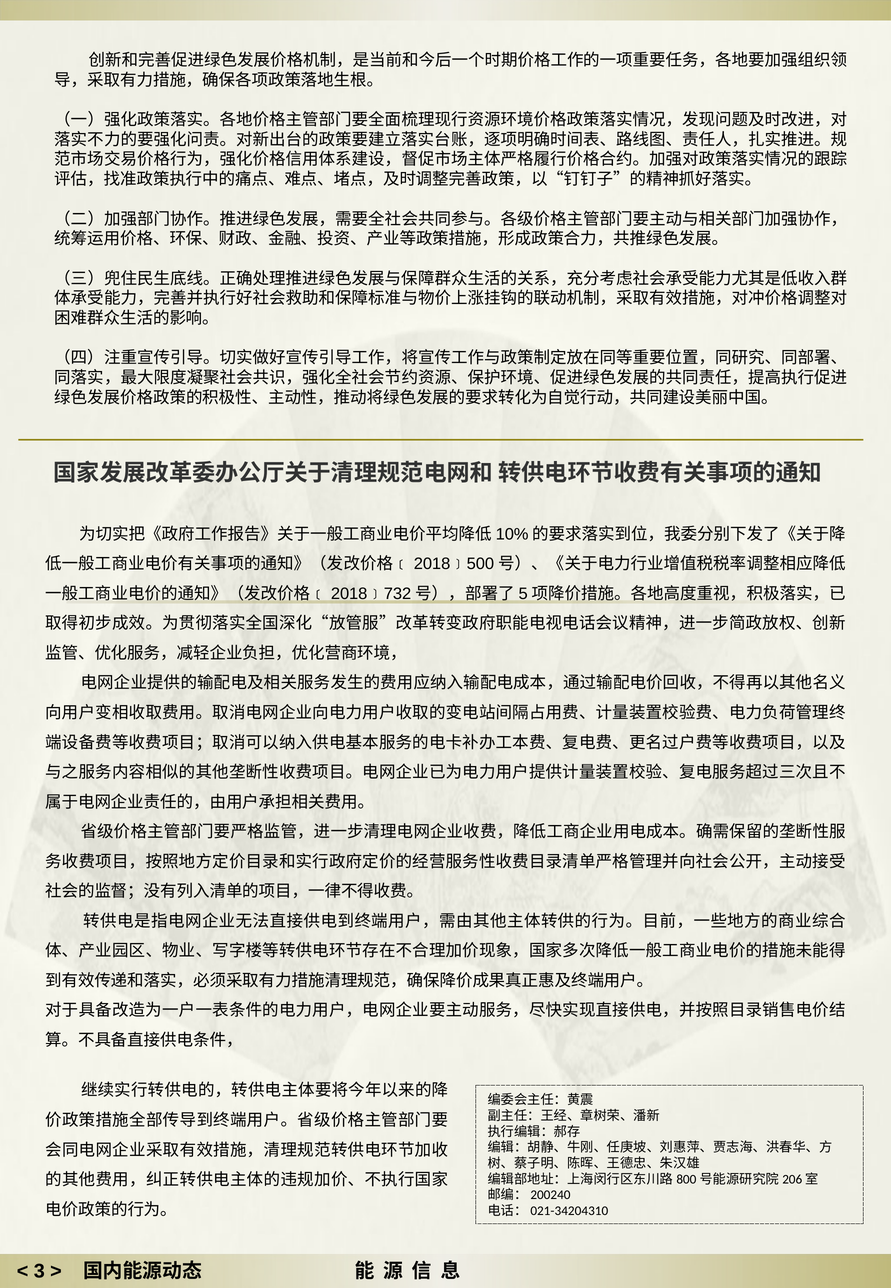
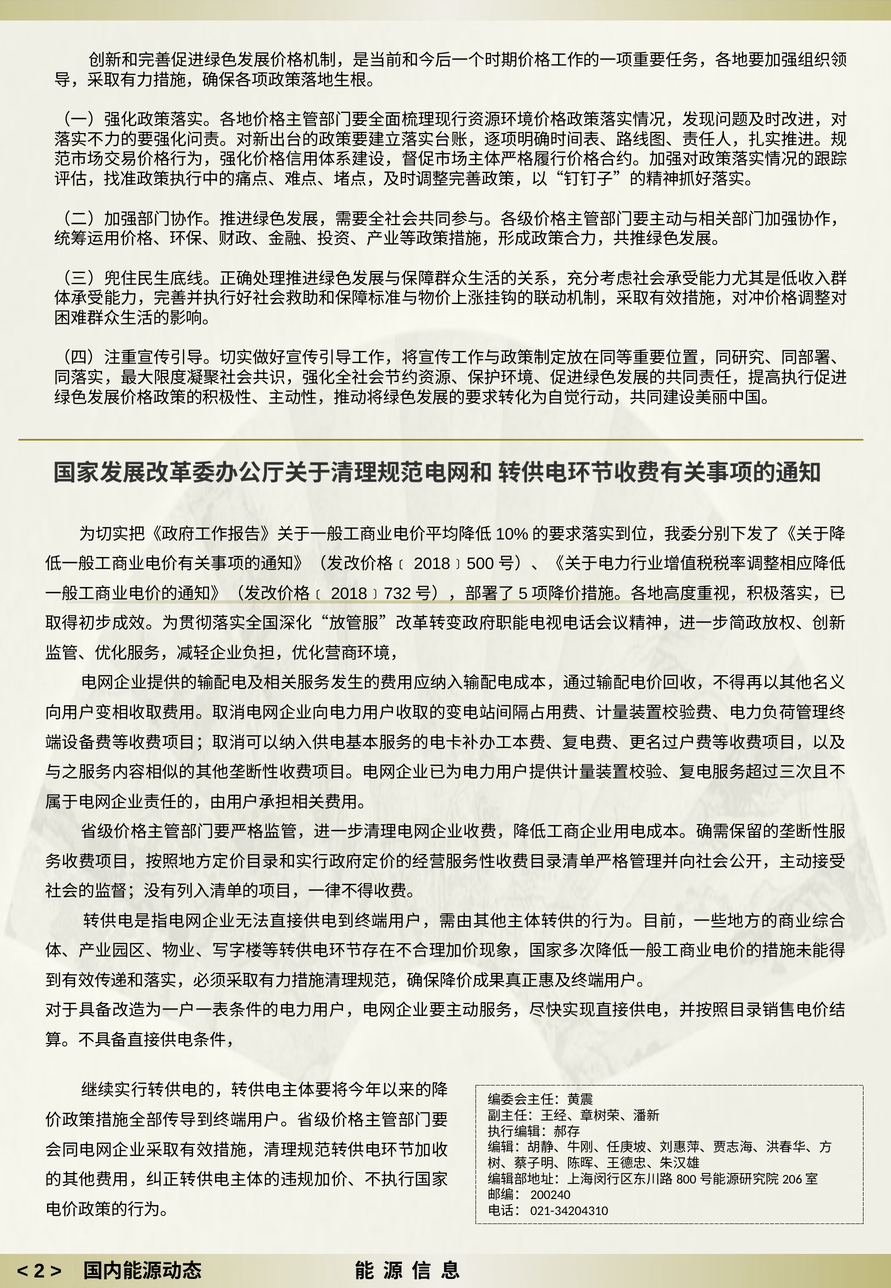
3: 3 -> 2 (39, 1270)
